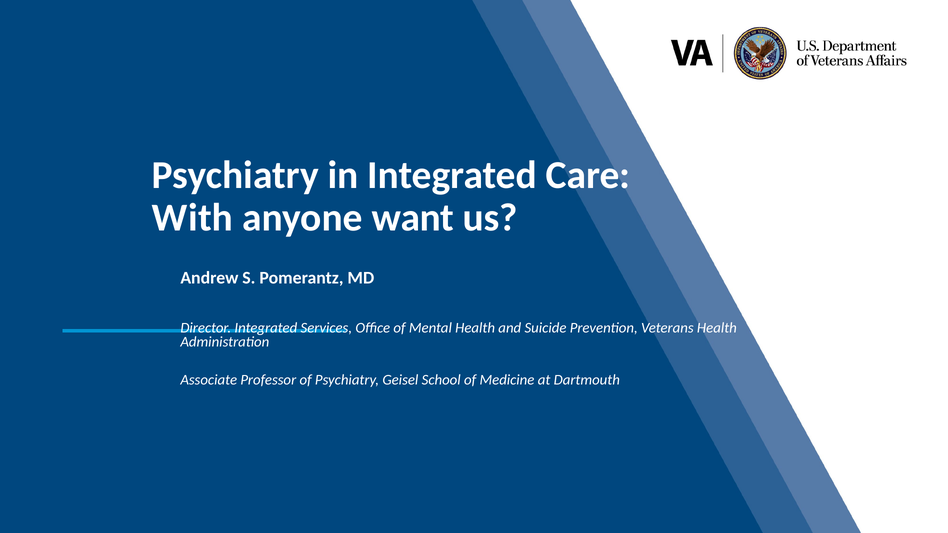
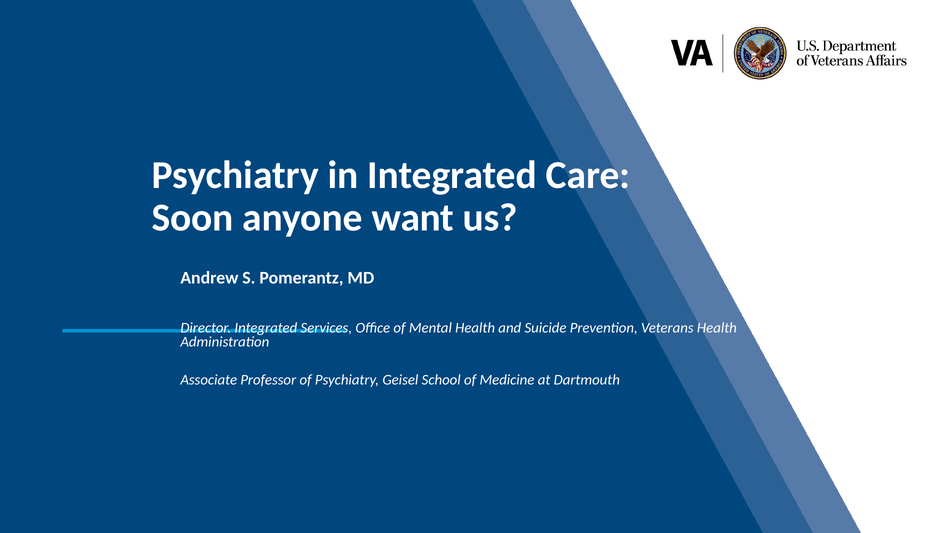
With: With -> Soon (193, 218)
